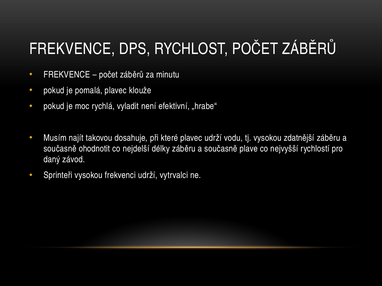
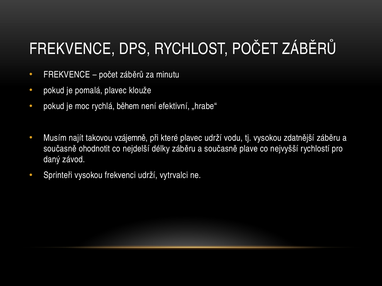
vyladit: vyladit -> během (128, 106)
dosahuje: dosahuje -> vzájemně (131, 138)
